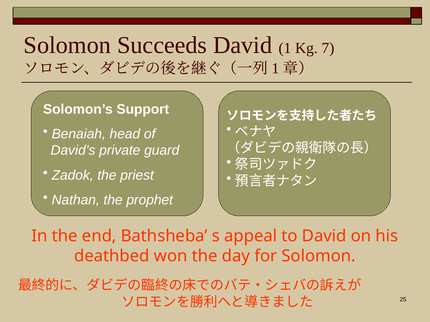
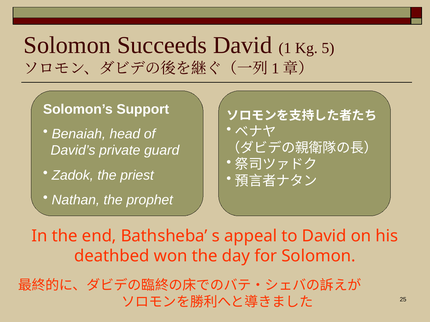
7: 7 -> 5 (328, 48)
